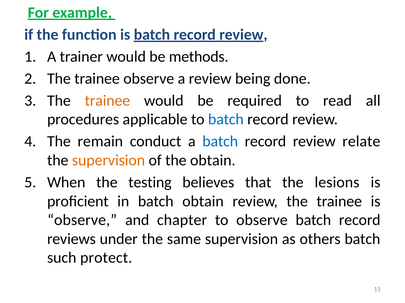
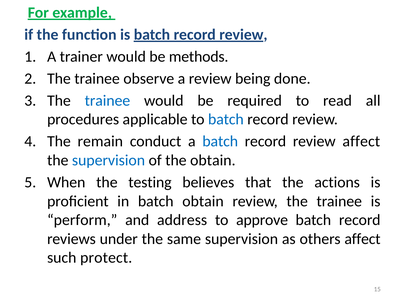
trainee colour: orange -> blue (107, 101)
review relate: relate -> affect (361, 142)
supervision colour: orange -> blue (109, 161)
lesions: lesions -> actions (337, 183)
observe: observe -> perform (82, 221)
chapter: chapter -> address (182, 221)
to observe: observe -> approve (262, 221)
others batch: batch -> affect (362, 240)
